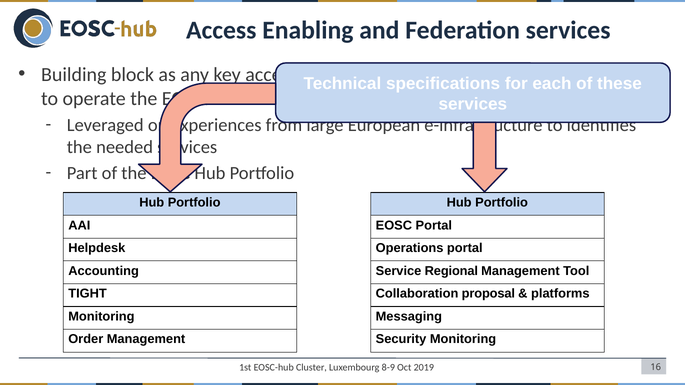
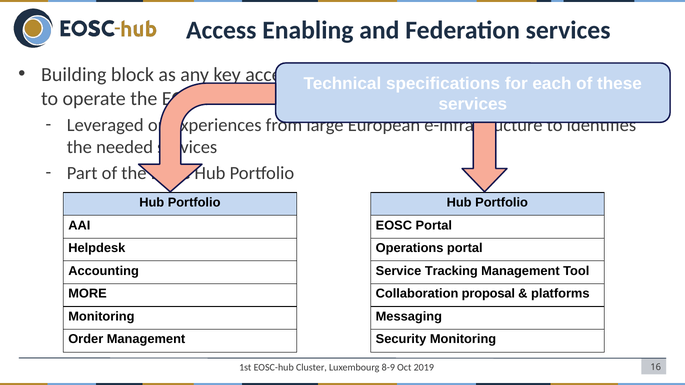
Regional: Regional -> Tracking (451, 271)
TIGHT: TIGHT -> MORE (88, 294)
